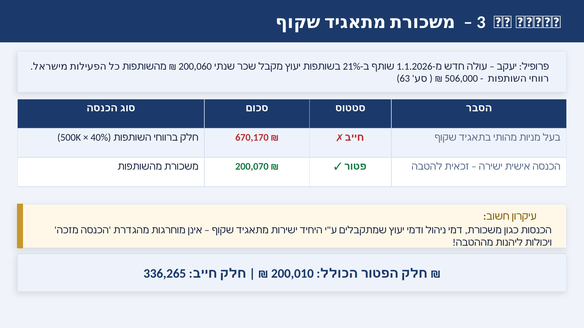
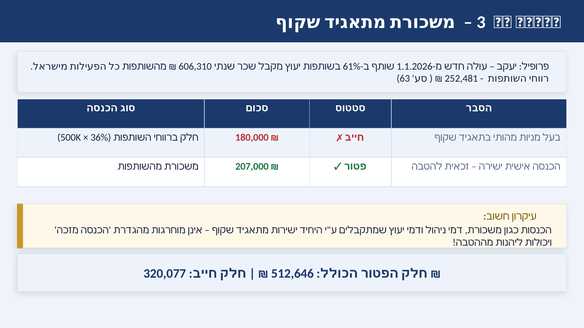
200,060: 200,060 -> 606,310 (195, 66)
21%: 21% -> 61% (352, 66)
506,000: 506,000 -> 252,481 (461, 79)
40%: 40% -> 36% (99, 138)
670,170: 670,170 -> 180,000 (252, 138)
200,070: 200,070 -> 207,000 (252, 167)
336,265: 336,265 -> 320,077 (165, 274)
200,010: 200,010 -> 512,646 (292, 274)
